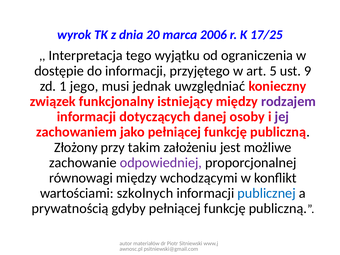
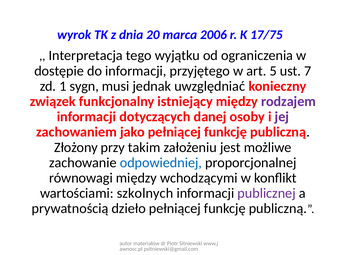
17/25: 17/25 -> 17/75 (266, 35)
9: 9 -> 7 (308, 71)
jego: jego -> sygn (84, 86)
odpowiedniej colour: purple -> blue (161, 163)
publicznej colour: blue -> purple (267, 193)
gdyby: gdyby -> dzieło (129, 209)
